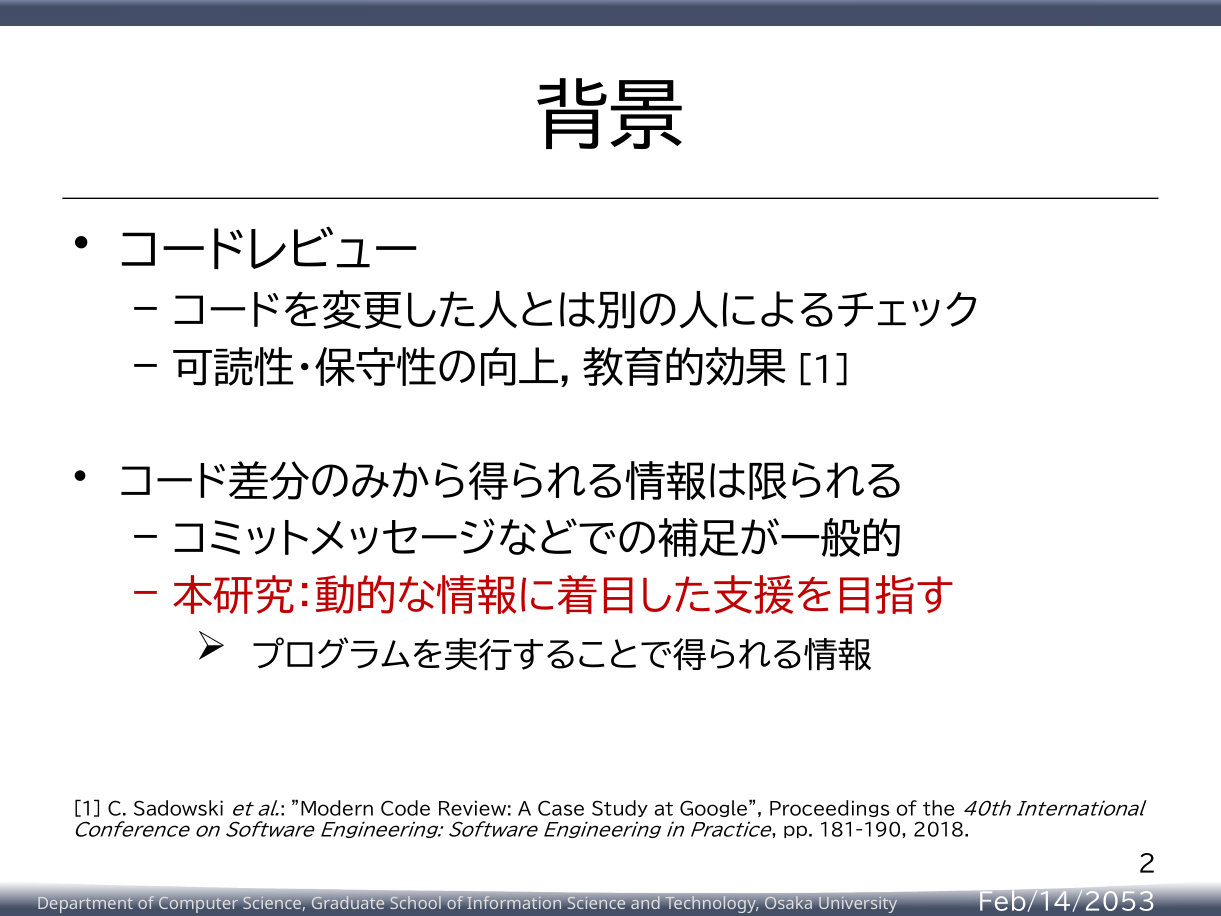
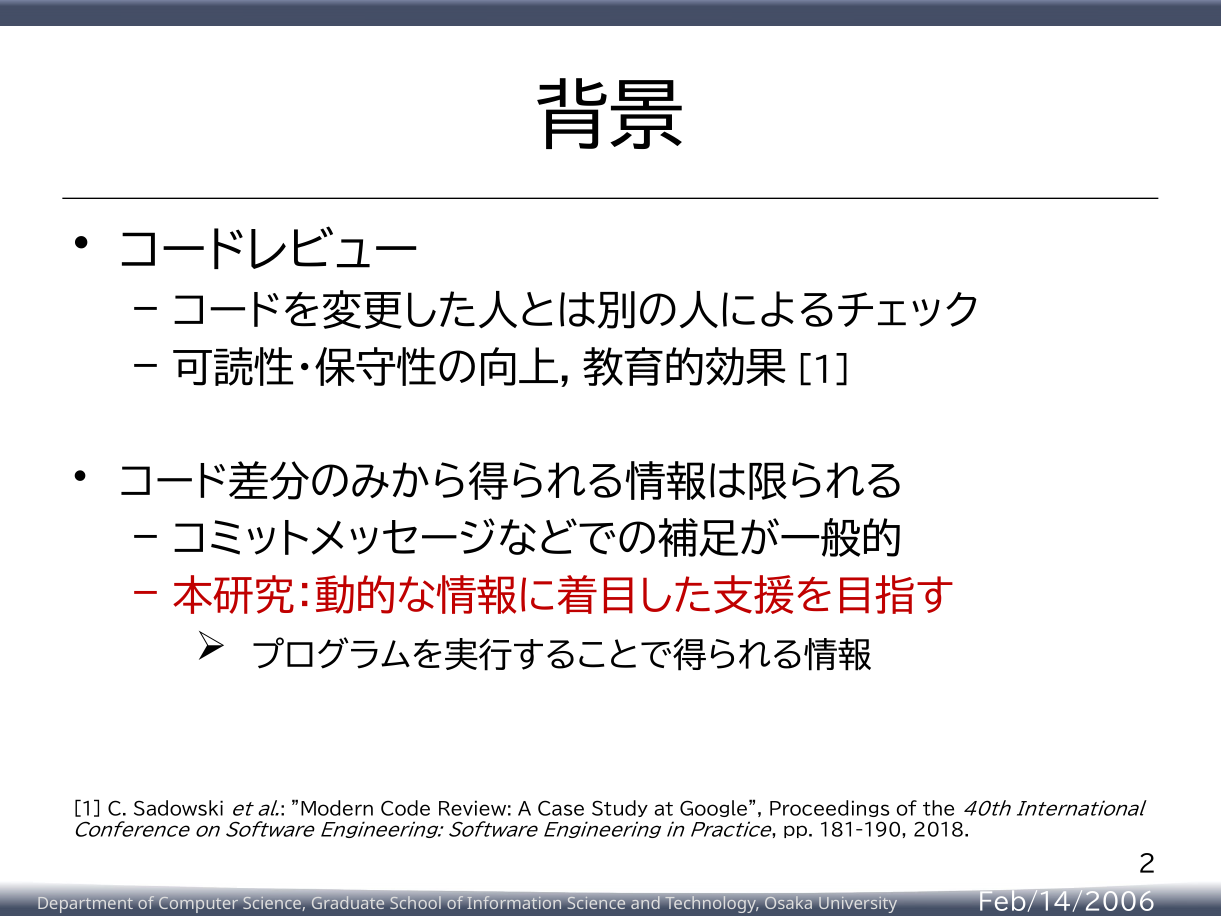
Feb/14/2053: Feb/14/2053 -> Feb/14/2006 (1067, 903)
